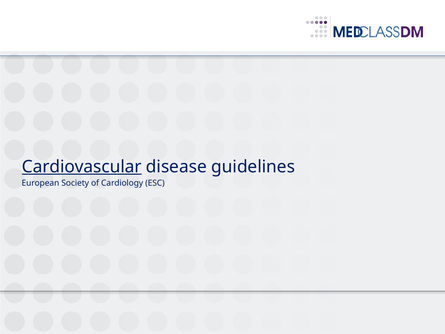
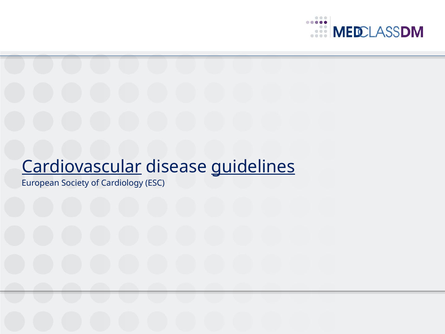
guidelines underline: none -> present (253, 167)
